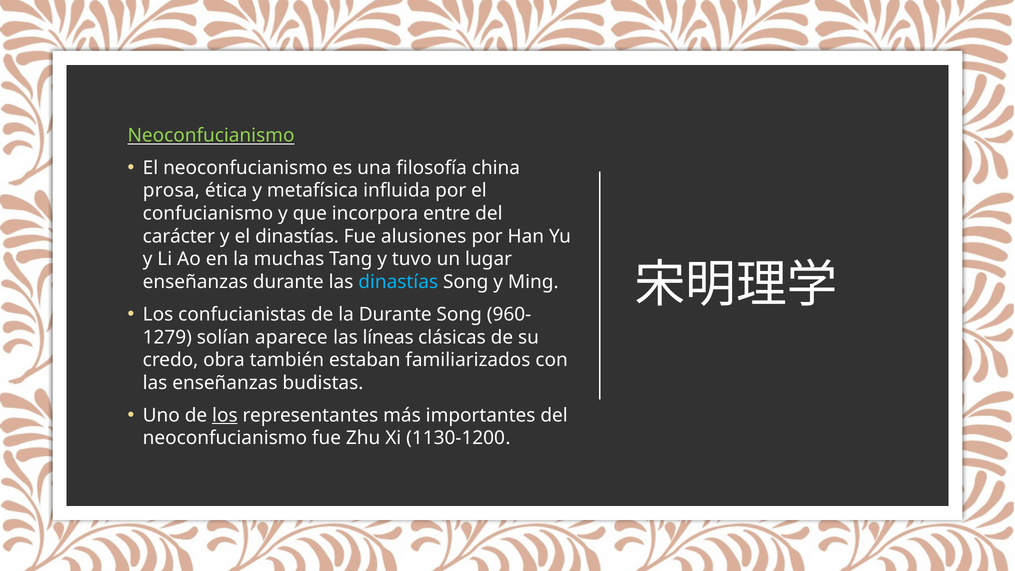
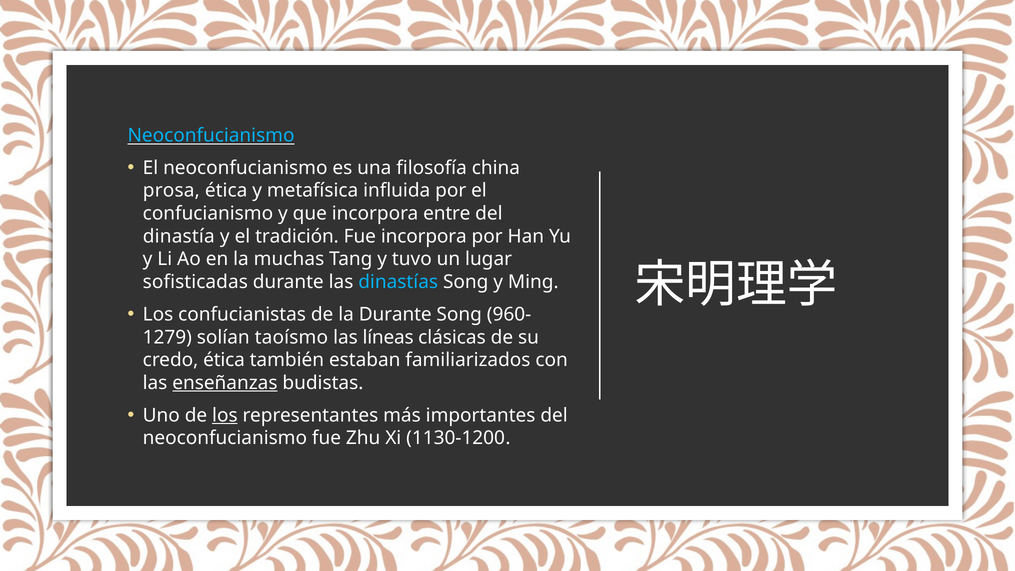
Neoconfucianismo colour: light green -> light blue (211, 135)
carácter: carácter -> dinastía (179, 236)
el dinastías: dinastías -> tradición (297, 236)
Fue alusiones: alusiones -> incorpora (424, 236)
enseñanzas: enseñanzas -> sofisticadas (195, 282)
aparece: aparece -> taoísmo (291, 337)
credo obra: obra -> ética (224, 360)
enseñanzas underline: none -> present (225, 383)
